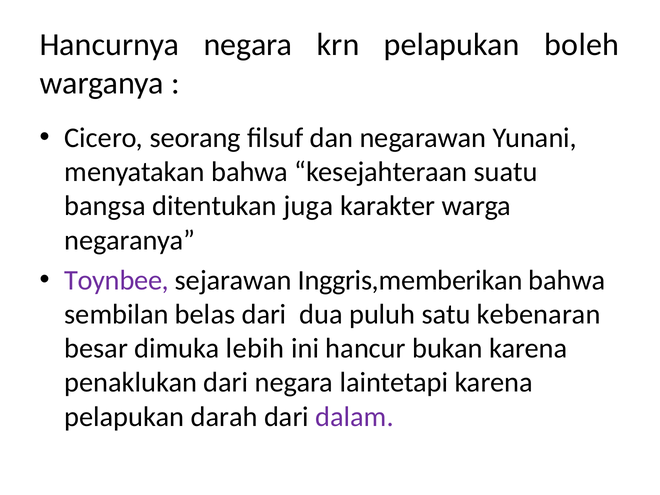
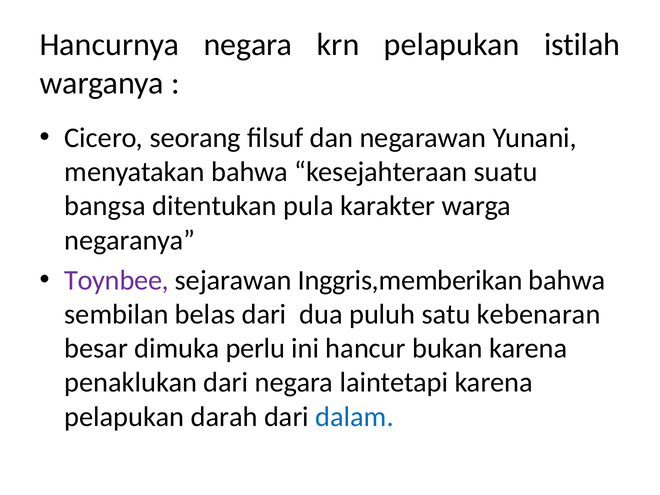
boleh: boleh -> istilah (582, 45)
juga: juga -> pula (309, 206)
lebih: lebih -> perlu (255, 348)
dalam colour: purple -> blue (354, 417)
